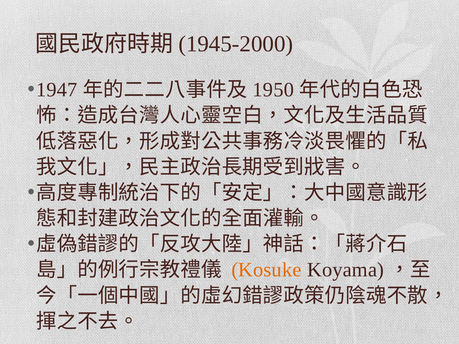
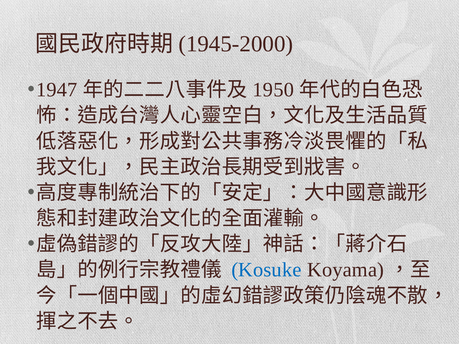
Kosuke colour: orange -> blue (266, 270)
